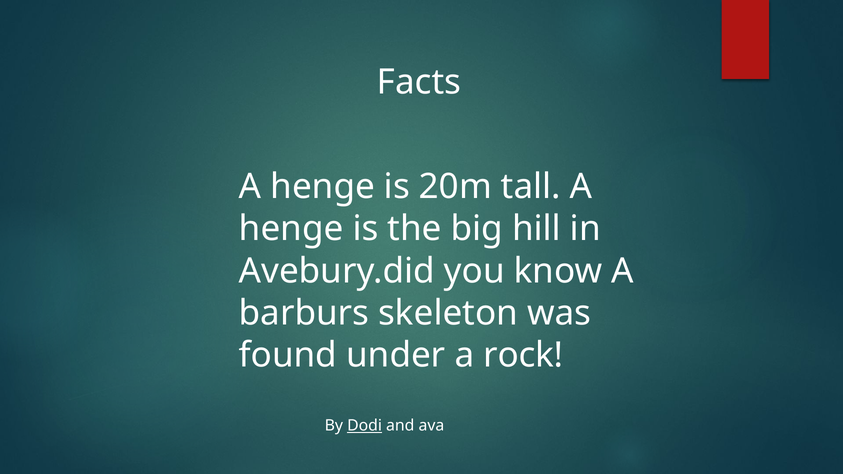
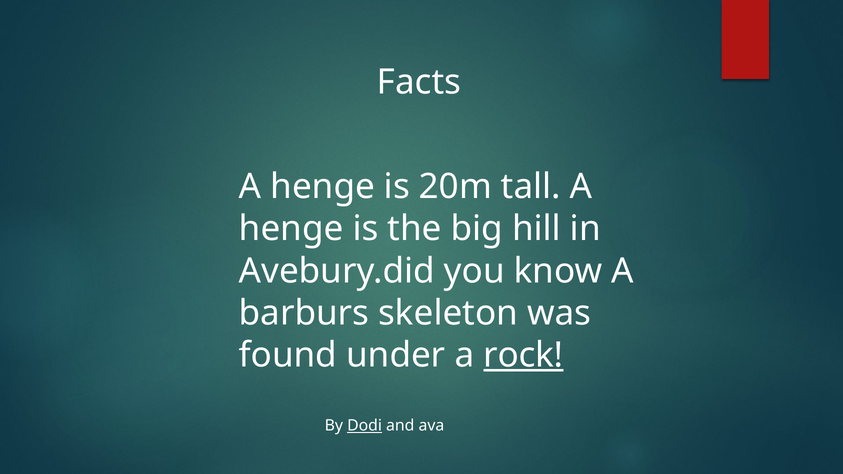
rock underline: none -> present (523, 355)
